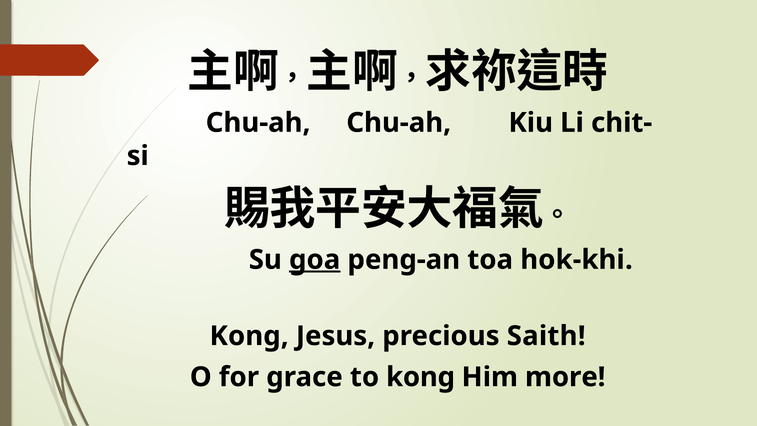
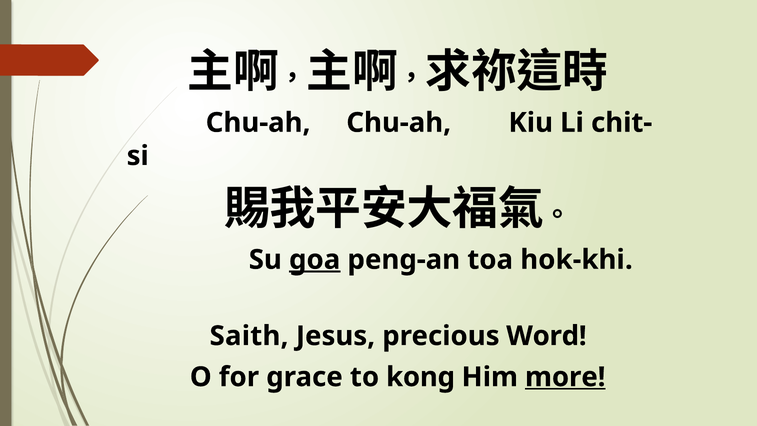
Kong: Kong -> Saith (249, 336)
Saith: Saith -> Word (546, 336)
more underline: none -> present (565, 377)
